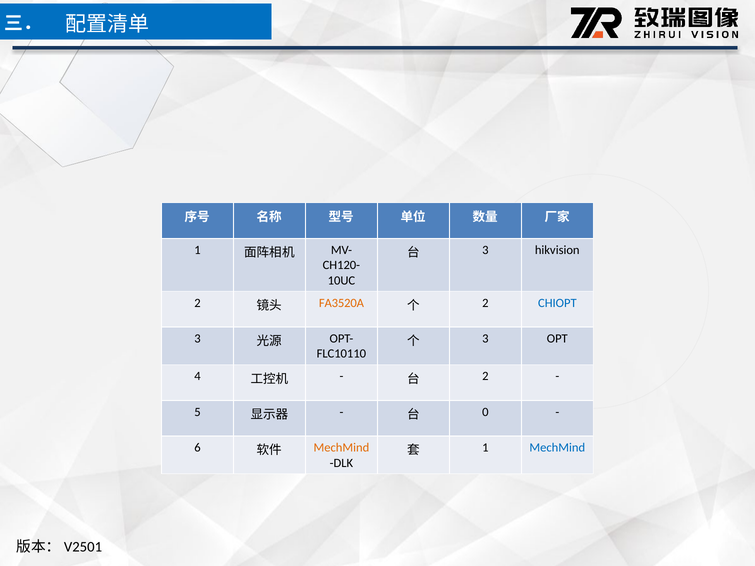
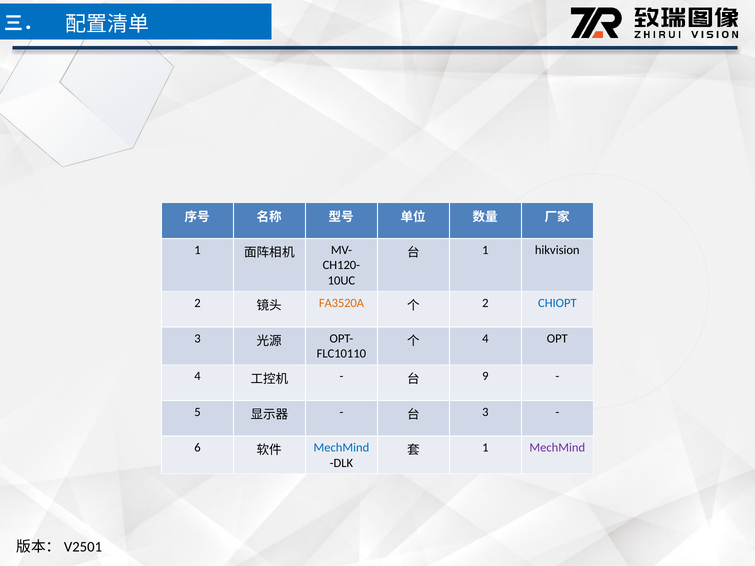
3: 3 -> 1 (485, 250)
3: 3 -> 4 (485, 339)
2: 2 -> 9 (485, 376)
0: 0 -> 3 (485, 412)
MechMind colour: orange -> blue (341, 448)
MechMind colour: blue -> purple (557, 448)
